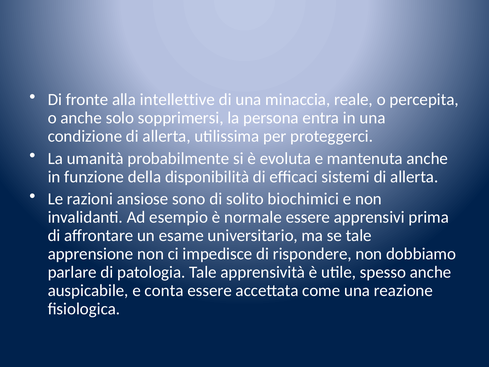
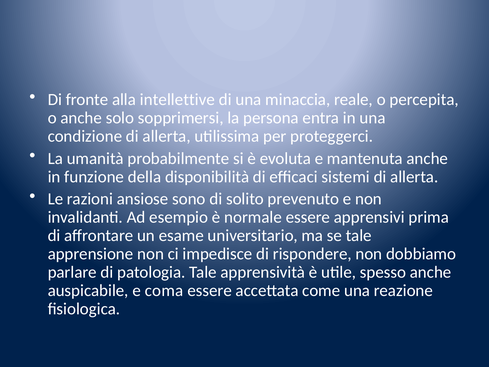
biochimici: biochimici -> prevenuto (303, 199)
conta: conta -> coma (164, 290)
